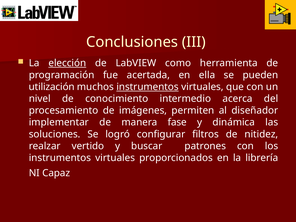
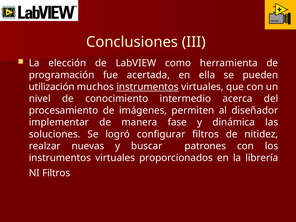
elección underline: present -> none (67, 63)
vertido: vertido -> nuevas (88, 146)
NI Capaz: Capaz -> Filtros (56, 173)
